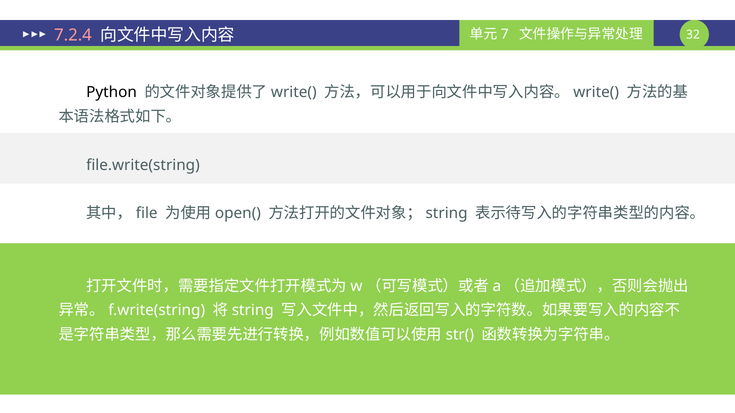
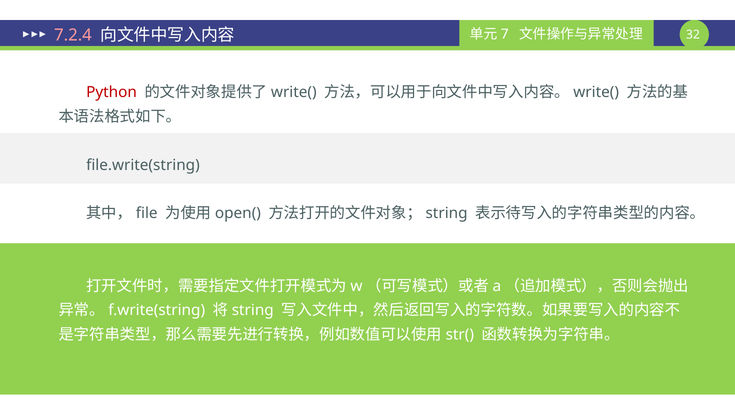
Python colour: black -> red (112, 92)
